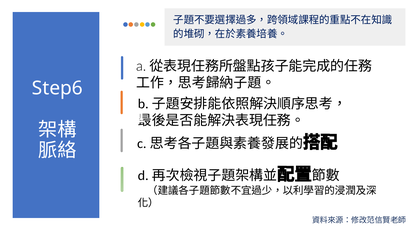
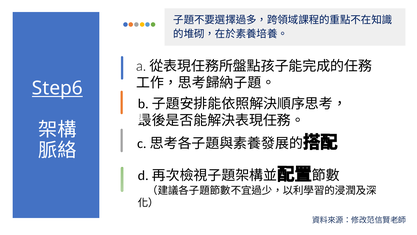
Step6 underline: none -> present (57, 88)
